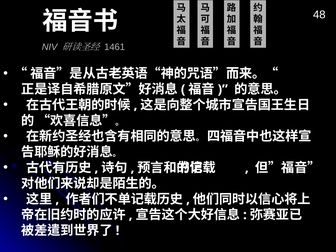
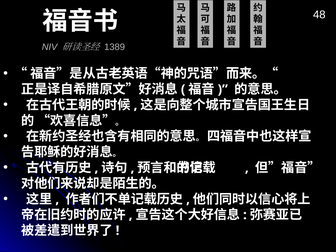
1461: 1461 -> 1389 (115, 47)
